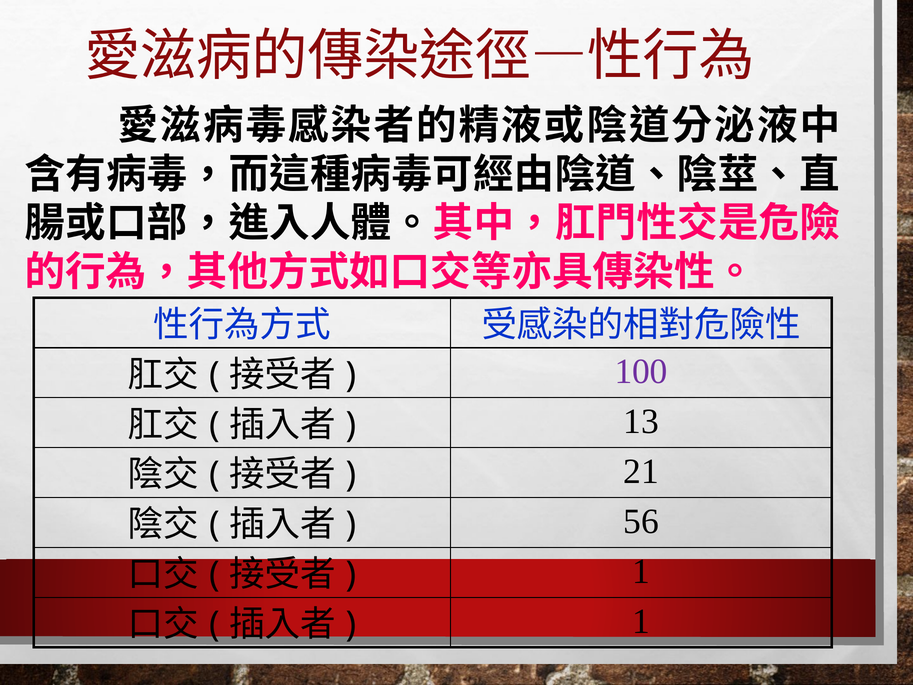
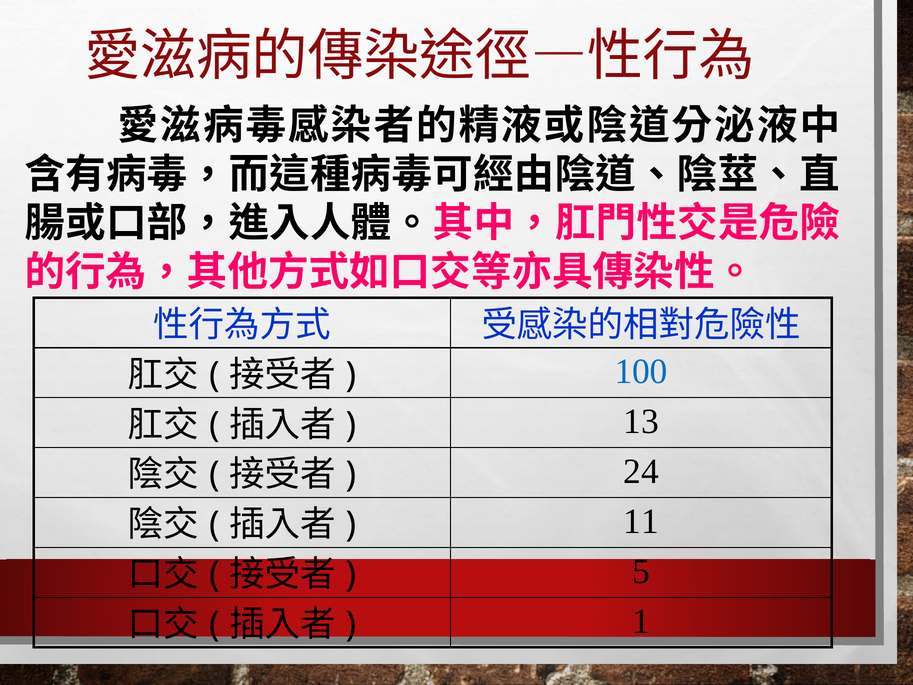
100 colour: purple -> blue (641, 371)
21: 21 -> 24 (641, 471)
56: 56 -> 11 (641, 521)
1: 1 -> 5 (641, 571)
